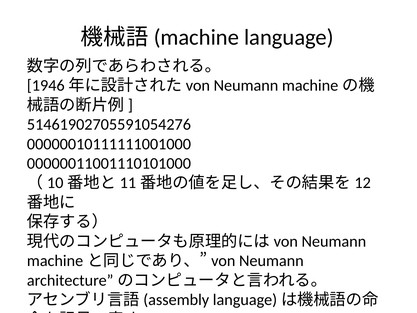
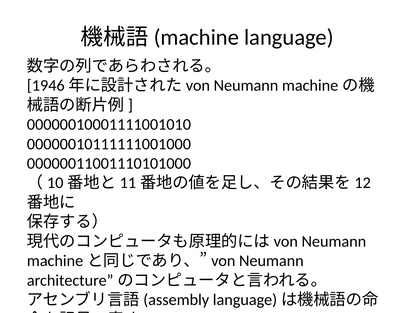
51461902705591054276: 51461902705591054276 -> 00000010001111001010 (109, 124)
